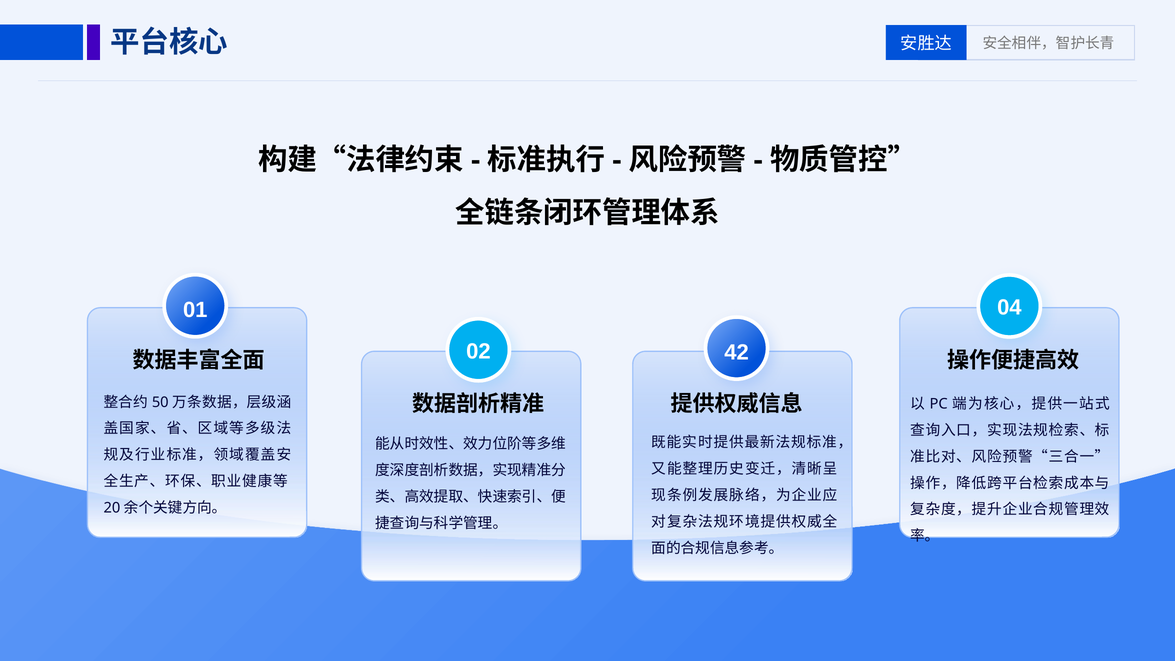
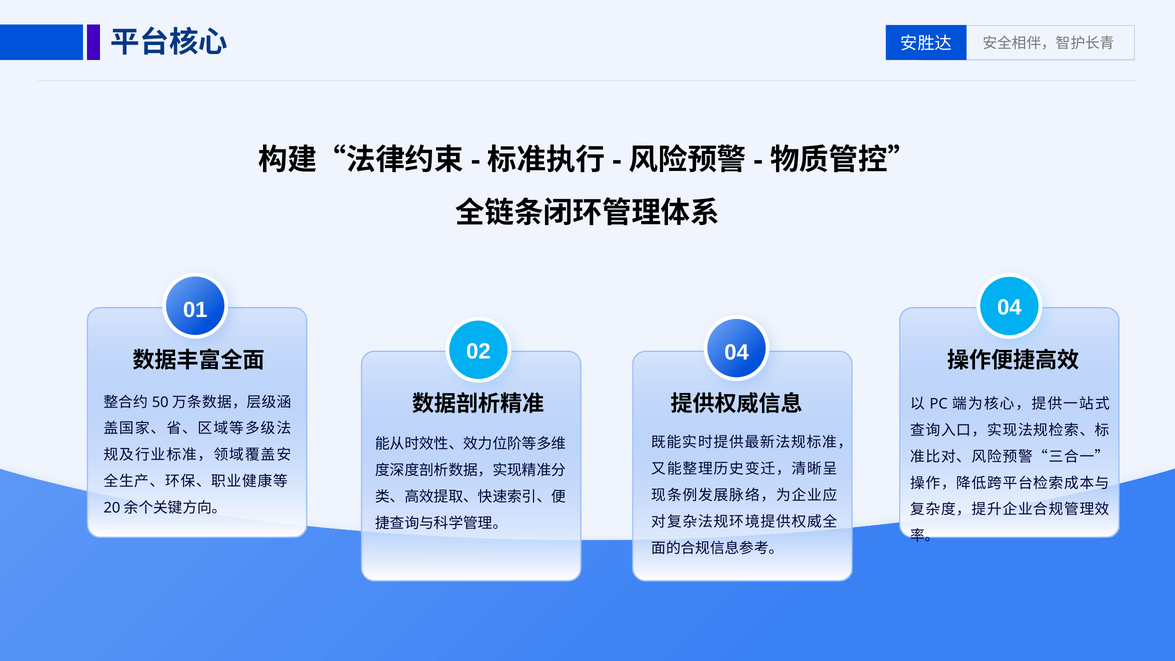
02 42: 42 -> 04 (737, 352)
